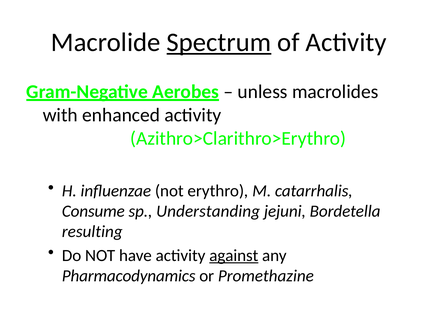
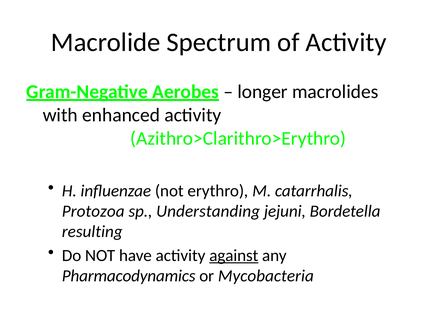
Spectrum underline: present -> none (219, 42)
unless: unless -> longer (263, 92)
Consume: Consume -> Protozoa (93, 211)
Promethazine: Promethazine -> Mycobacteria (266, 276)
